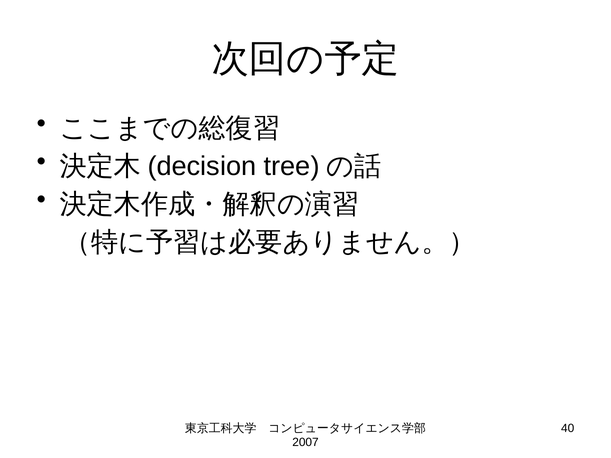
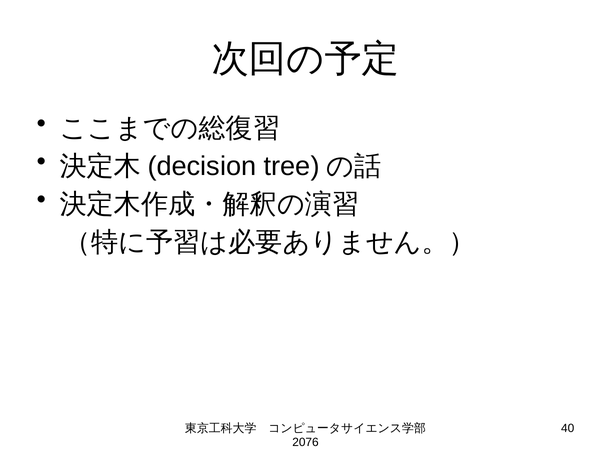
2007: 2007 -> 2076 (305, 443)
